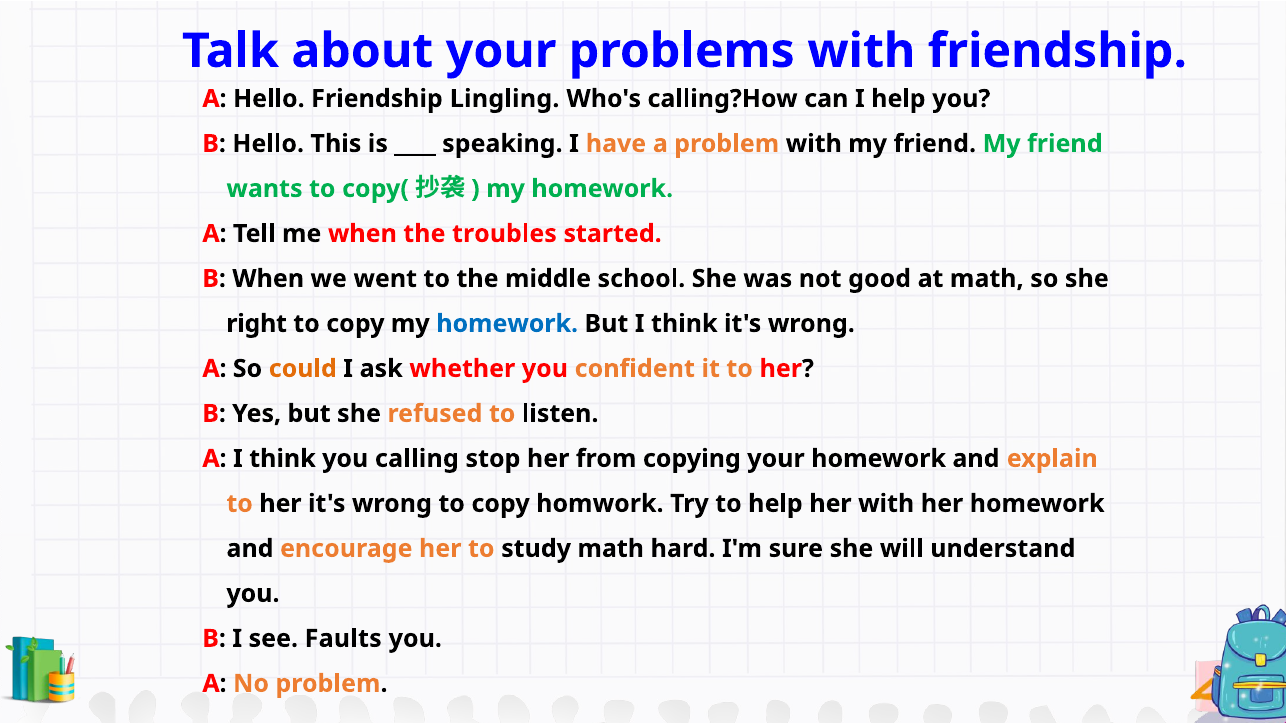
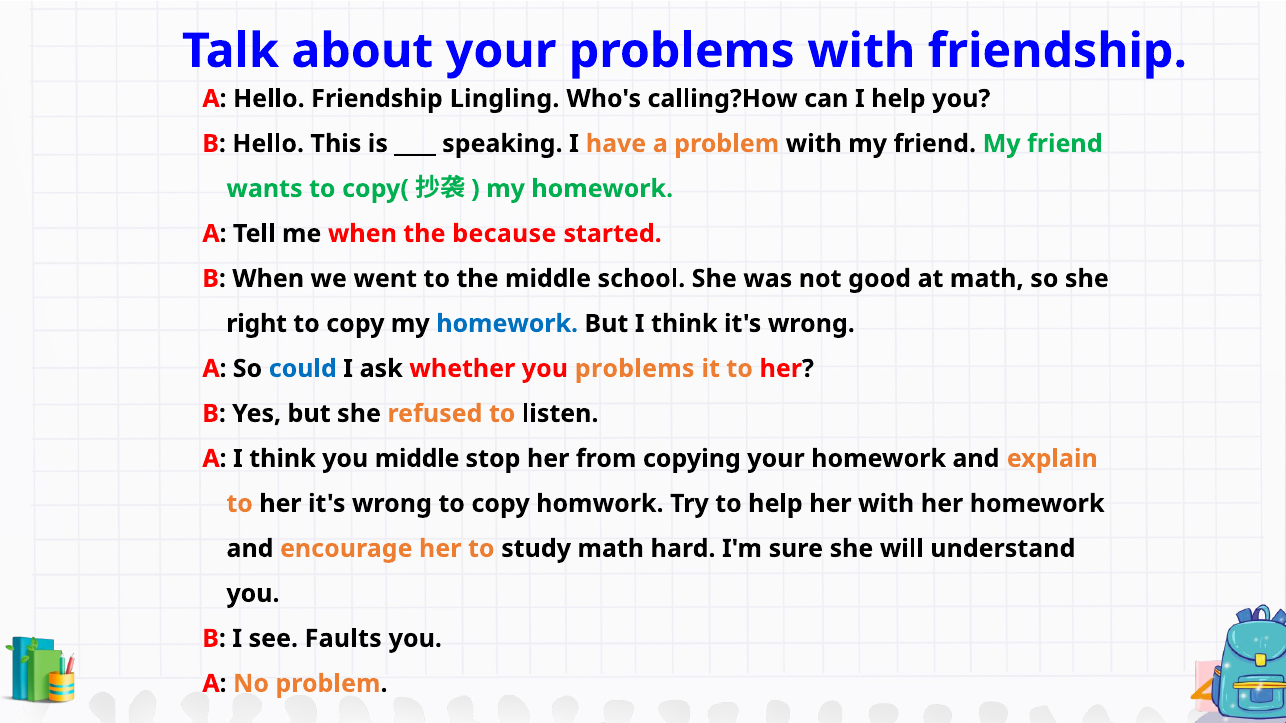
troubles: troubles -> because (504, 234)
could colour: orange -> blue (303, 369)
you confident: confident -> problems (635, 369)
you calling: calling -> middle (417, 459)
